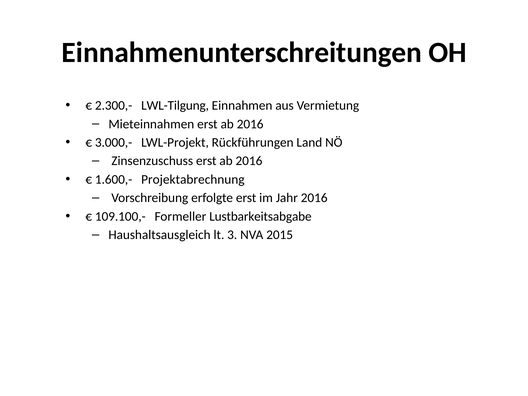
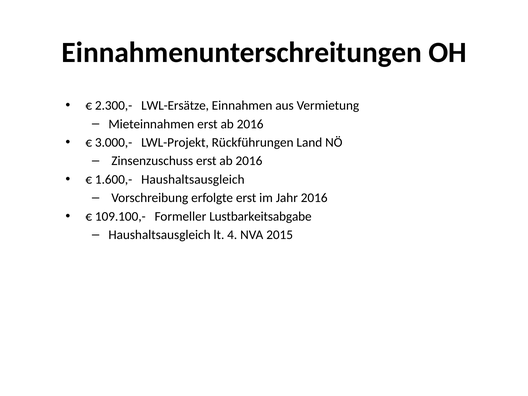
LWL-Tilgung: LWL-Tilgung -> LWL-Ersätze (175, 106)
1.600,- Projektabrechnung: Projektabrechnung -> Haushaltsausgleich (193, 179)
3: 3 -> 4 (232, 235)
